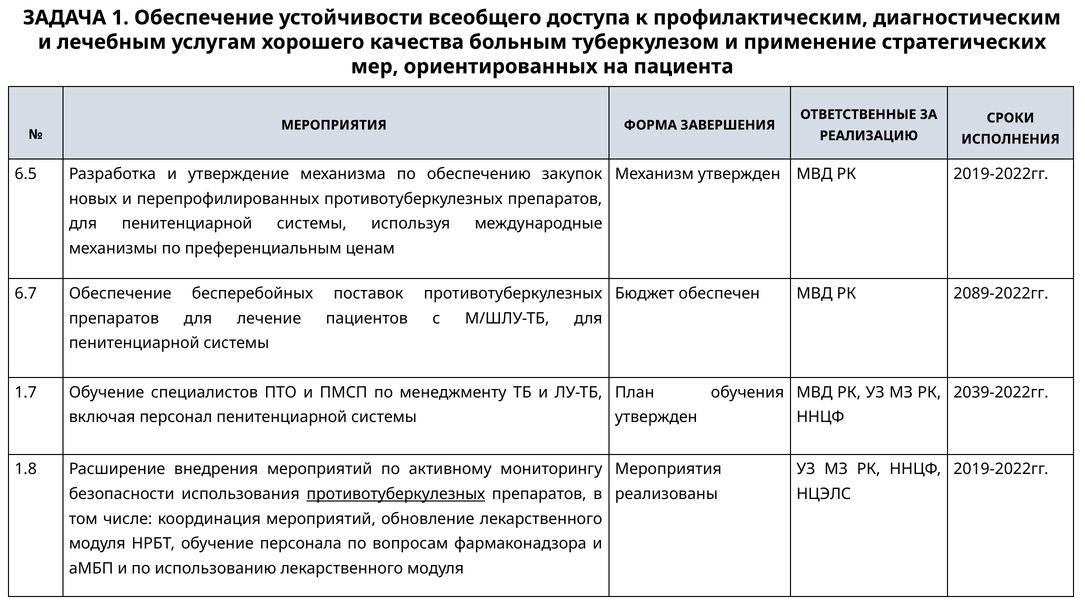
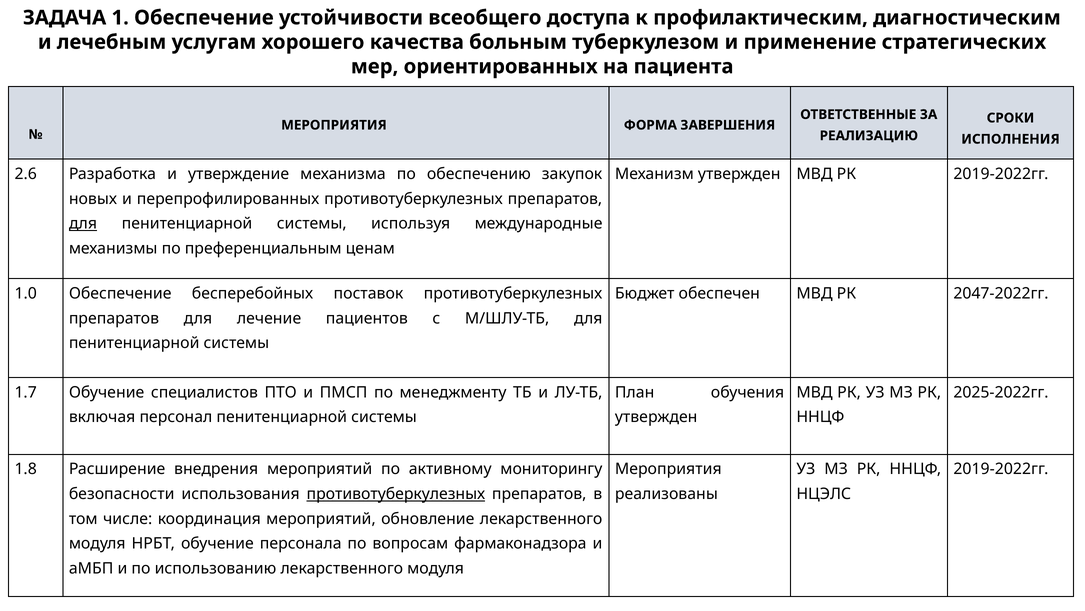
6.5: 6.5 -> 2.6 (26, 174)
для underline: none -> present (83, 223)
6.7: 6.7 -> 1.0 (26, 293)
2089-2022гг: 2089-2022гг -> 2047-2022гг (1001, 293)
2039-2022гг: 2039-2022гг -> 2025-2022гг (1001, 392)
